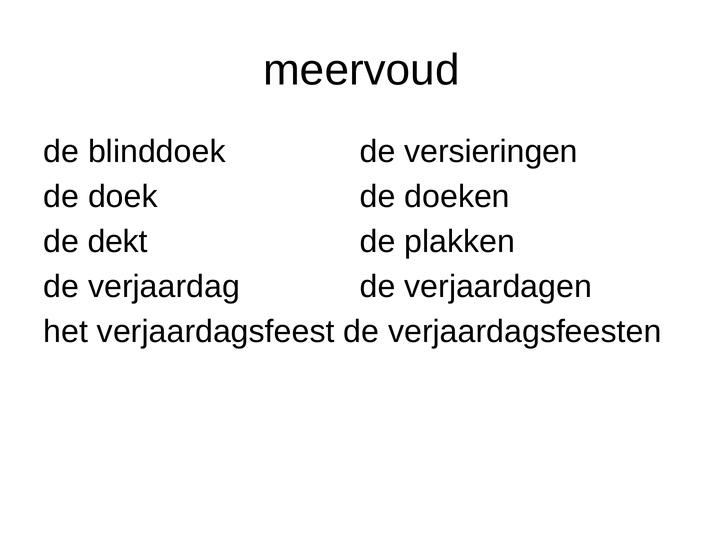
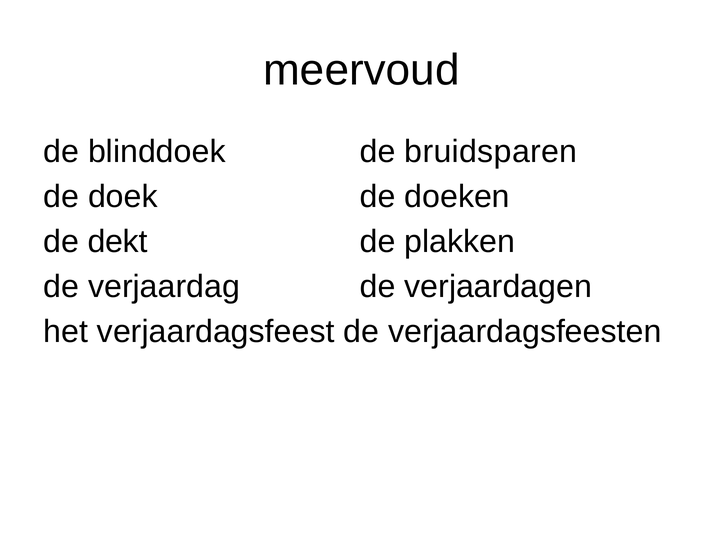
versieringen: versieringen -> bruidsparen (491, 152)
